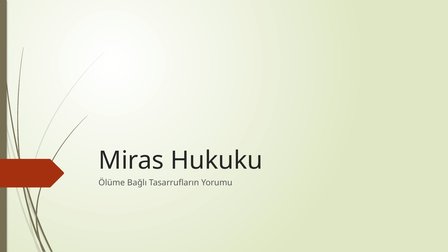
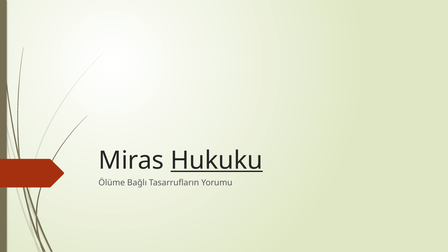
Hukuku underline: none -> present (217, 161)
